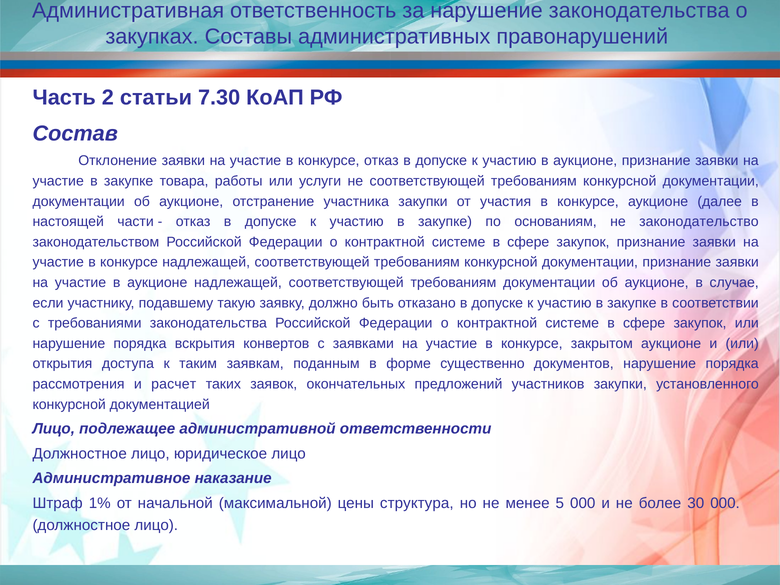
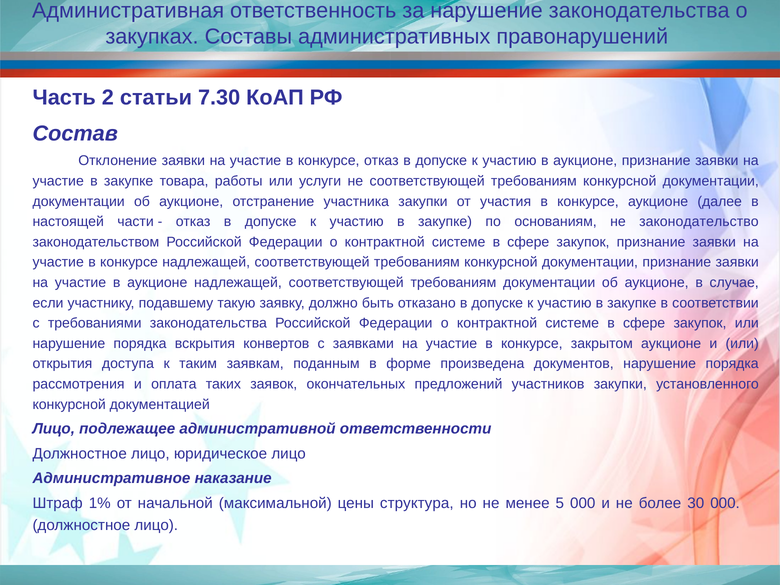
существенно: существенно -> произведена (482, 364)
расчет: расчет -> оплата (174, 384)
